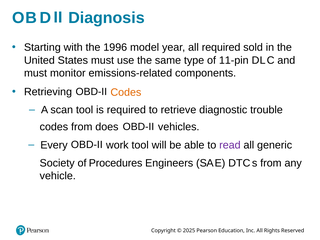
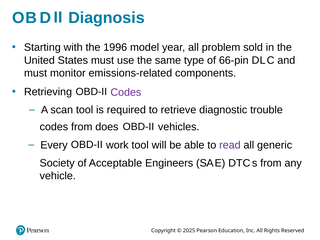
all required: required -> problem (221, 47)
11-pin: 11-pin -> 66-pin (234, 60)
Codes colour: orange -> purple (126, 92)
Procedures: Procedures -> Acceptable (115, 163)
